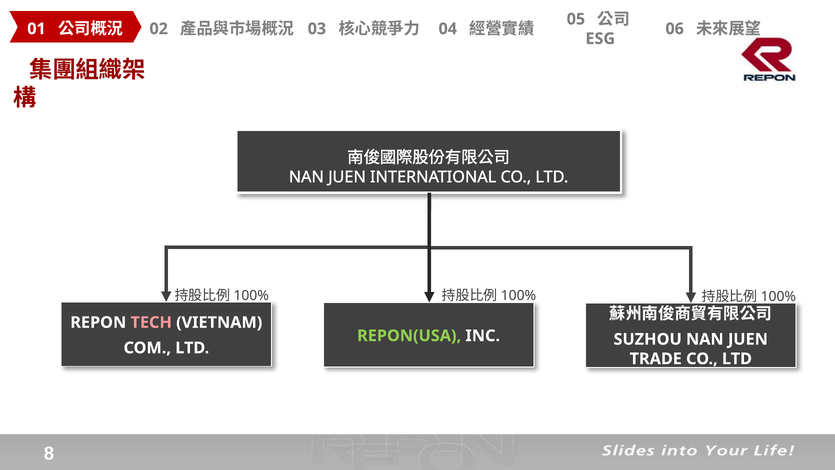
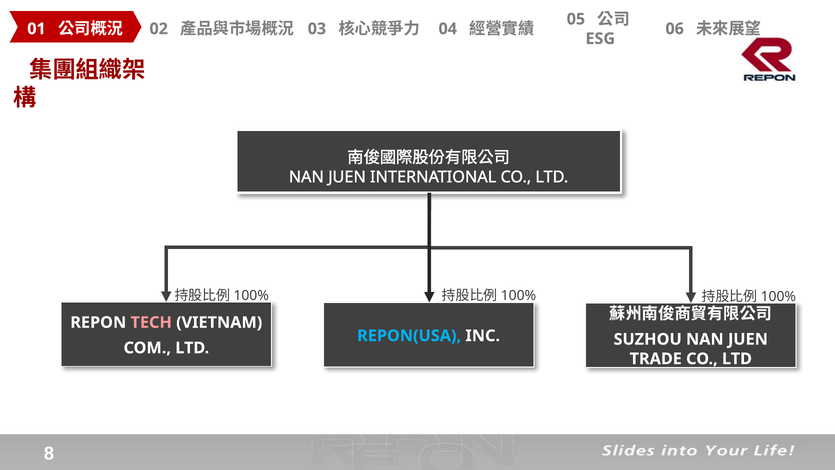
REPON(USA colour: light green -> light blue (409, 336)
